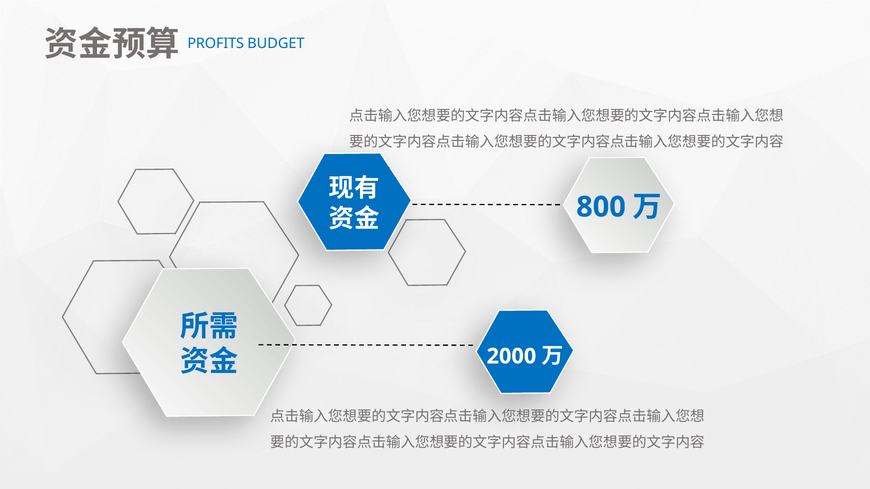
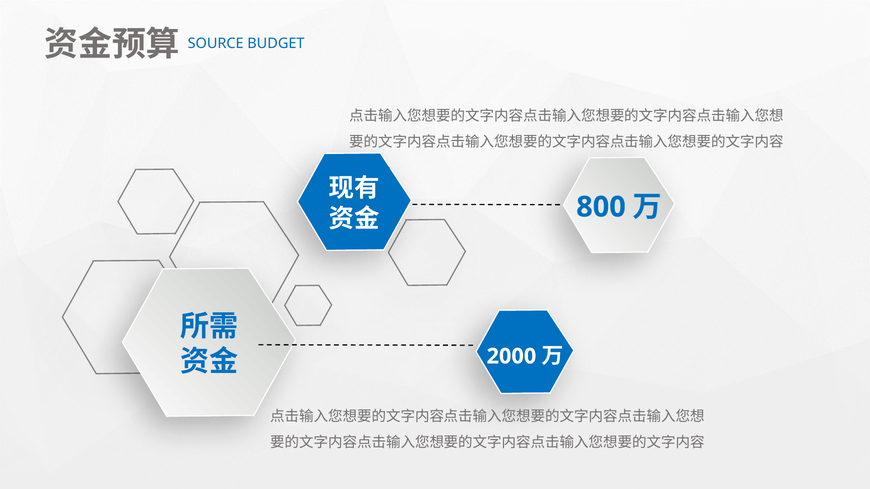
PROFITS: PROFITS -> SOURCE (216, 43)
